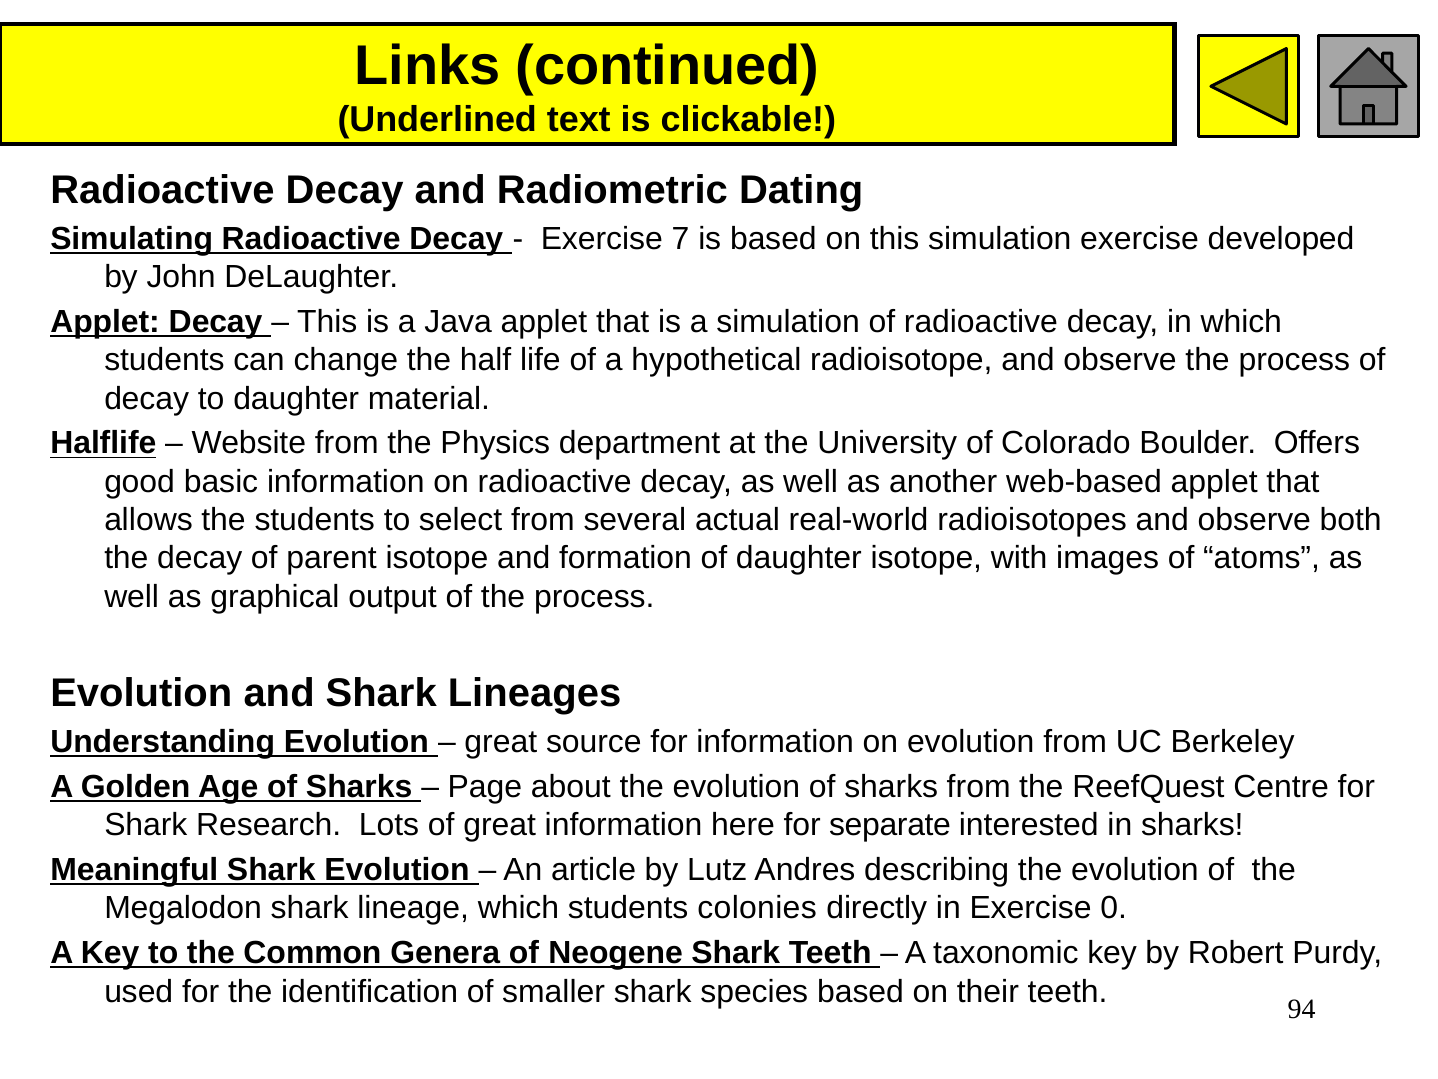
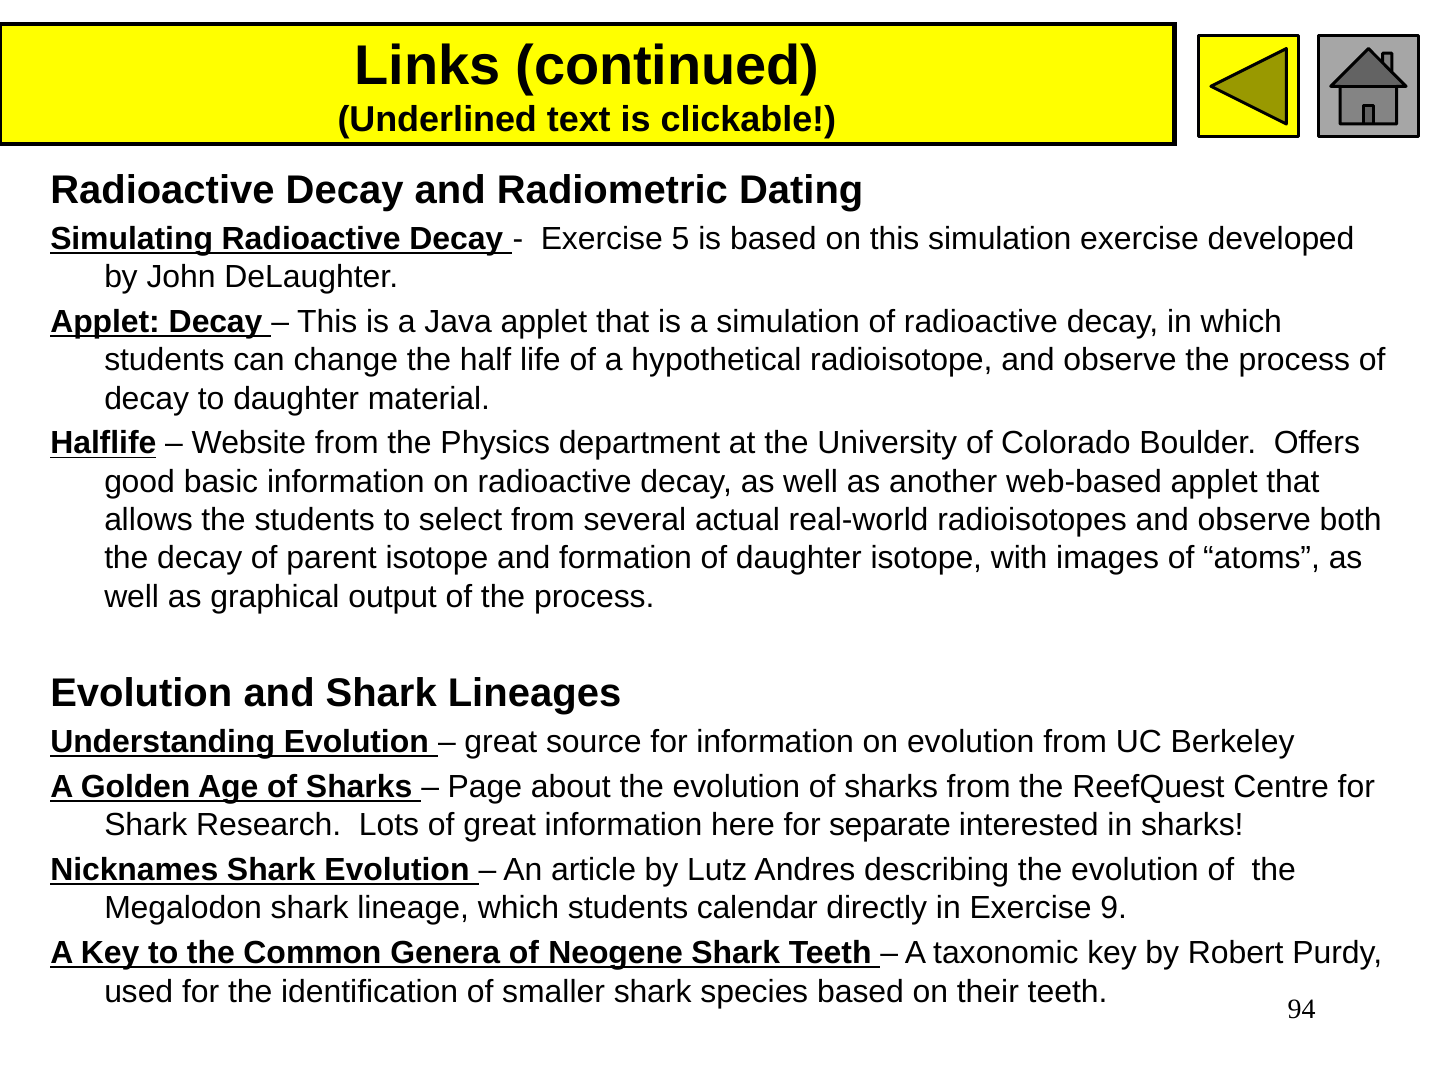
7: 7 -> 5 (681, 239)
Meaningful: Meaningful -> Nicknames (134, 870)
colonies: colonies -> calendar (757, 908)
0: 0 -> 9 (1114, 908)
